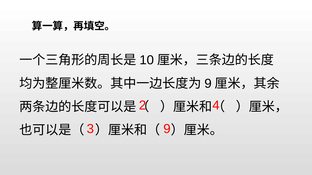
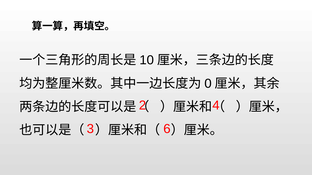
9: 9 -> 0 (208, 84)
3 9: 9 -> 6 (167, 129)
